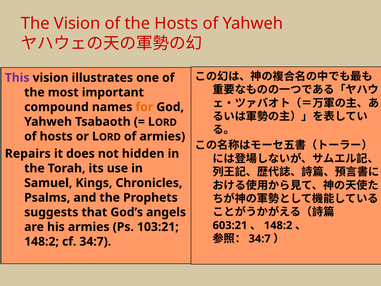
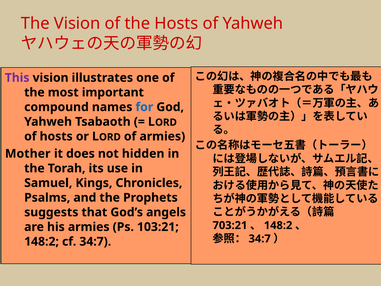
for colour: orange -> blue (144, 107)
Repairs: Repairs -> Mother (28, 154)
603:21: 603:21 -> 703:21 (230, 225)
